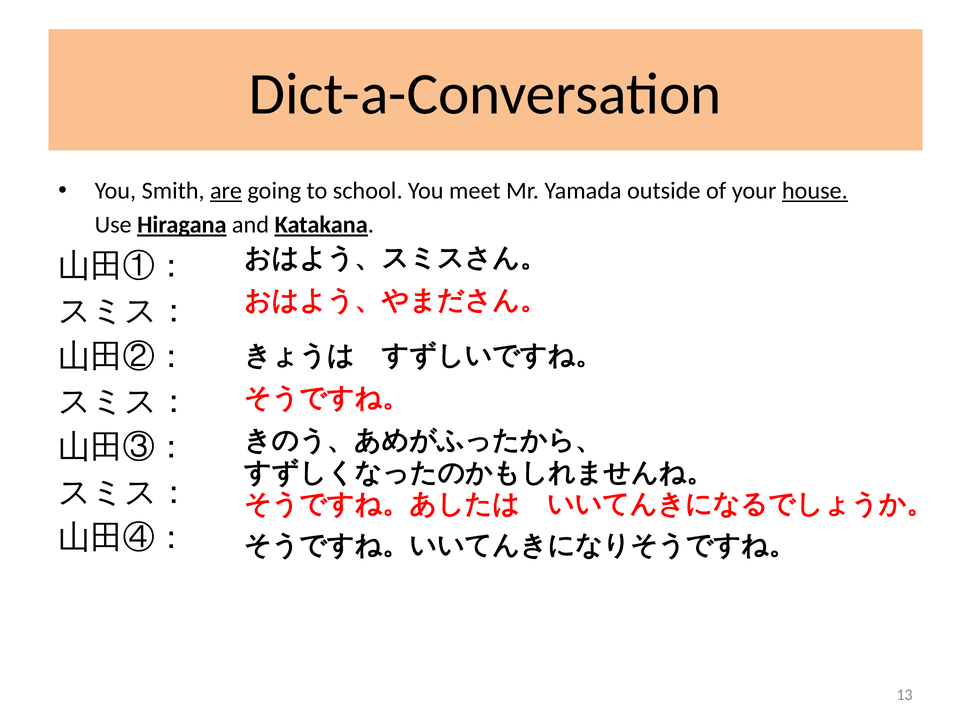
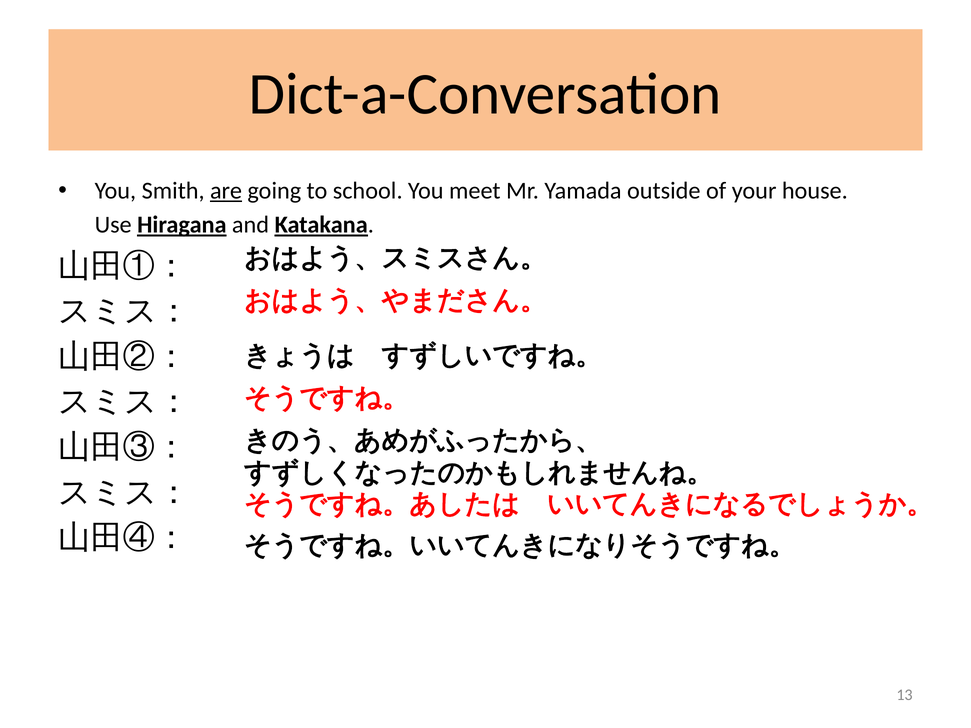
house underline: present -> none (815, 191)
